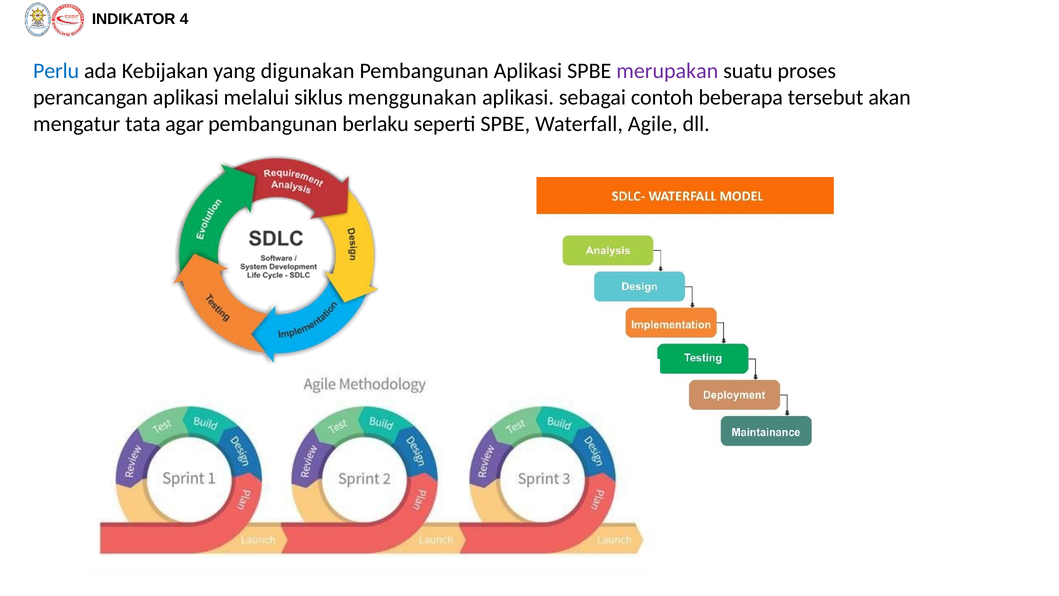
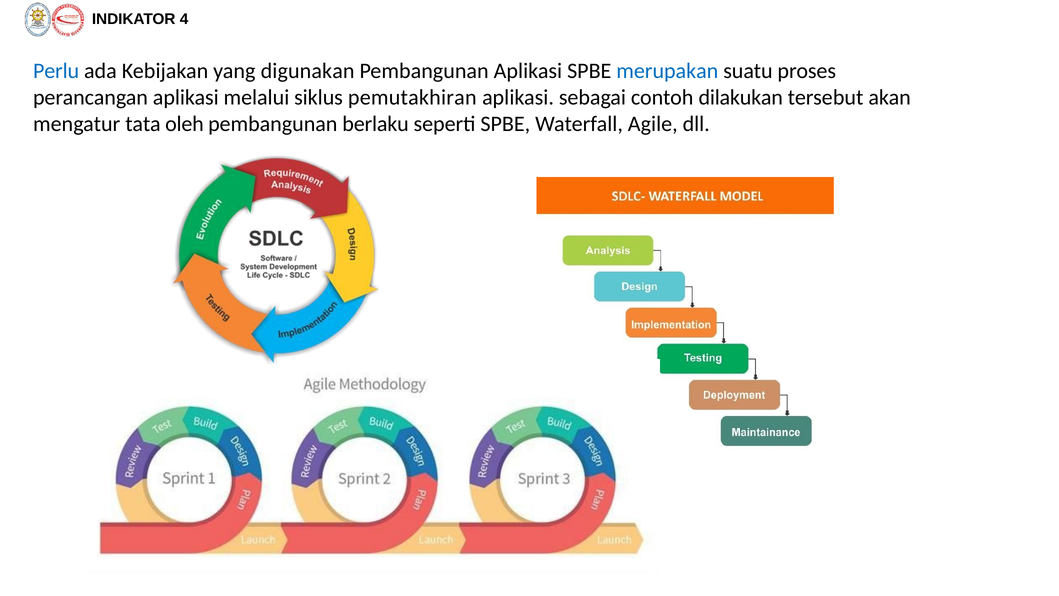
merupakan colour: purple -> blue (667, 71)
menggunakan: menggunakan -> pemutakhiran (412, 97)
beberapa: beberapa -> dilakukan (741, 97)
agar: agar -> oleh (184, 124)
